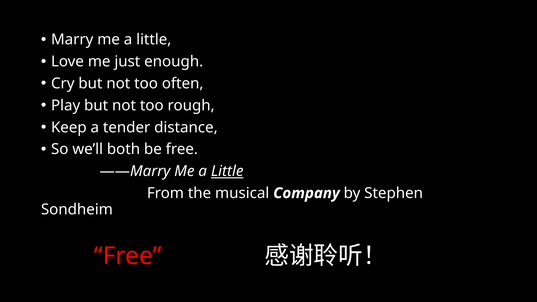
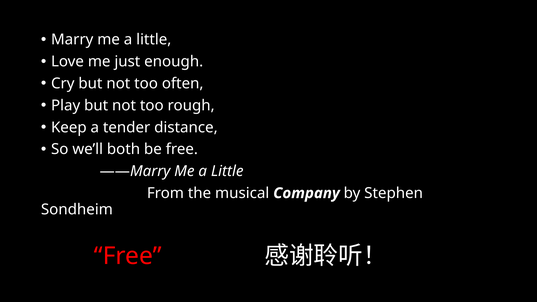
Little underline: present -> none (227, 171)
